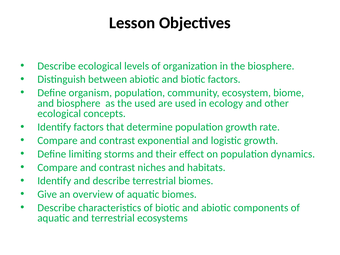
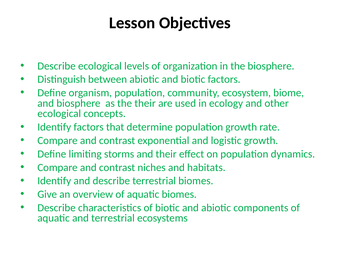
the used: used -> their (145, 103)
